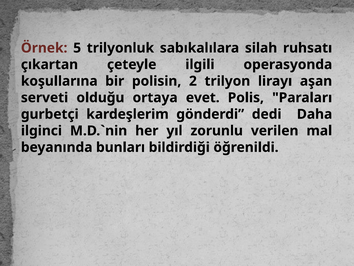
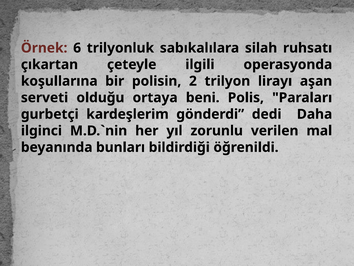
5: 5 -> 6 (77, 48)
evet: evet -> beni (203, 97)
